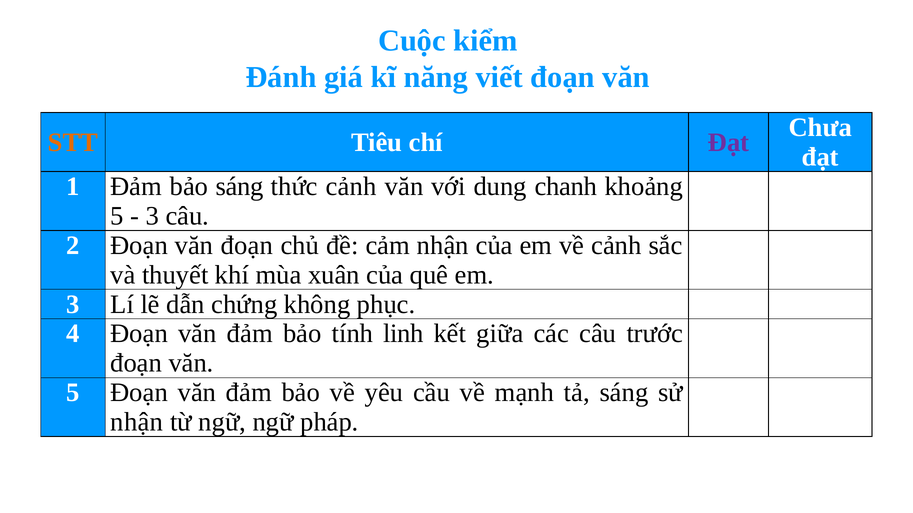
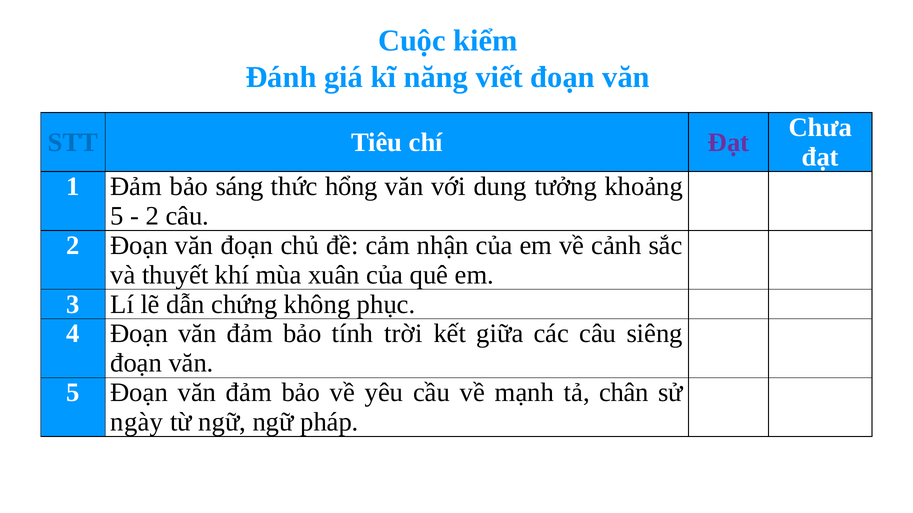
STT colour: orange -> blue (73, 142)
thức cảnh: cảnh -> hổng (351, 187)
chanh: chanh -> tưởng (566, 187)
3: 3 -> 2 (152, 216)
linh: linh -> trời (403, 334)
trước: trước -> siêng (655, 334)
tả sáng: sáng -> chân (624, 393)
nhận: nhận -> ngày (137, 422)
